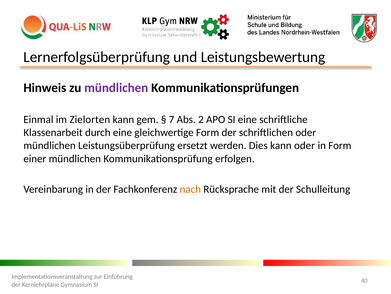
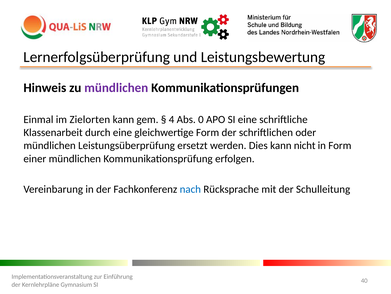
7: 7 -> 4 (172, 119)
2: 2 -> 0 (201, 119)
kann oder: oder -> nicht (305, 145)
nach colour: orange -> blue (190, 189)
